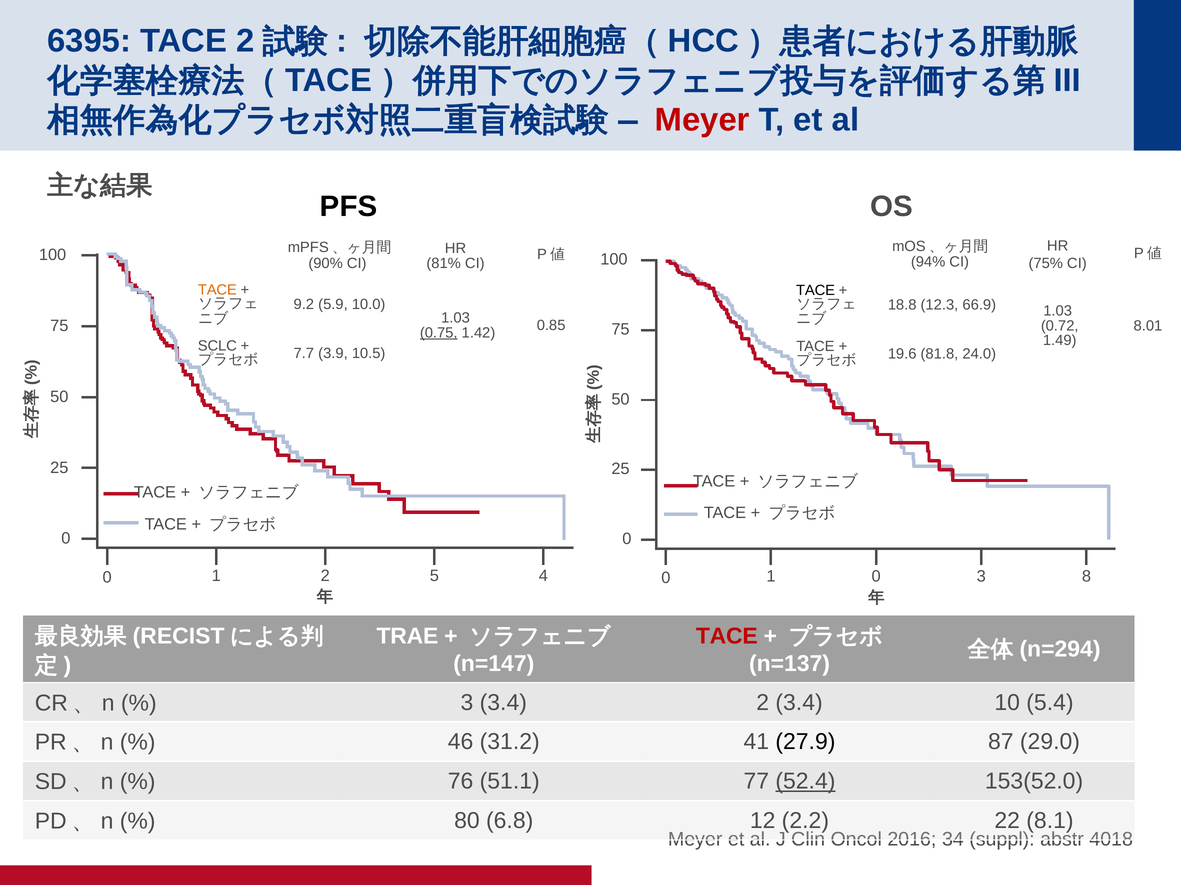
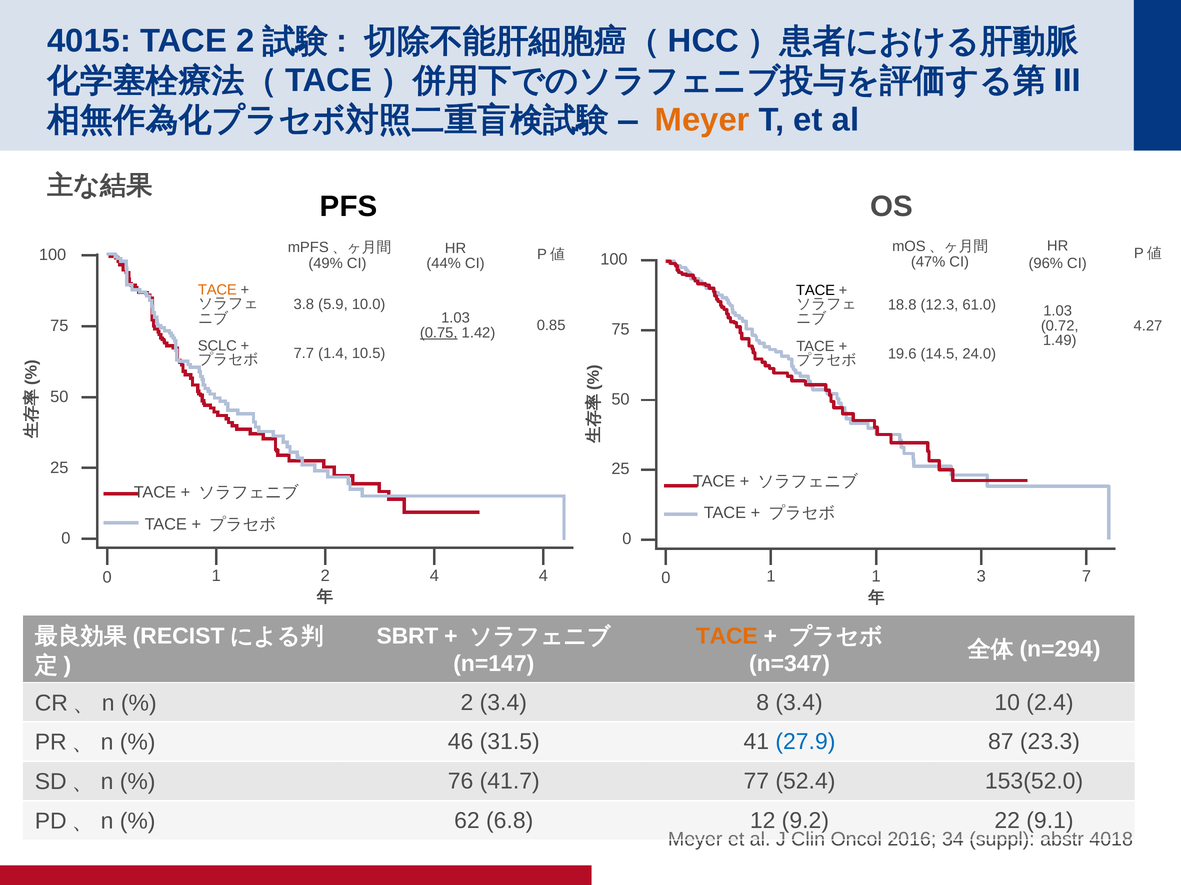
6395: 6395 -> 4015 (89, 41)
Meyer colour: red -> orange (702, 120)
94%: 94% -> 47% (928, 262)
90%: 90% -> 49% (326, 263)
81%: 81% -> 44% (444, 263)
75%: 75% -> 96% (1046, 264)
9.2: 9.2 -> 3.8 (304, 305)
66.9: 66.9 -> 61.0 (979, 305)
8.01: 8.01 -> 4.27 (1148, 326)
3.9: 3.9 -> 1.4 (333, 354)
81.8: 81.8 -> 14.5 (939, 354)
2 5: 5 -> 4 (434, 577)
1 0: 0 -> 1 (876, 577)
8: 8 -> 7 (1086, 577)
TRAE: TRAE -> SBRT (407, 637)
TACE colour: red -> orange (727, 637)
n=137: n=137 -> n=347 (790, 664)
3: 3 -> 2 (467, 703)
3.4 2: 2 -> 8 (763, 703)
5.4: 5.4 -> 2.4 (1050, 703)
31.2: 31.2 -> 31.5 (510, 743)
27.9 colour: black -> blue (805, 743)
29.0: 29.0 -> 23.3 (1050, 743)
51.1: 51.1 -> 41.7 (510, 782)
52.4 underline: present -> none (805, 782)
80: 80 -> 62 (467, 821)
2.2: 2.2 -> 9.2 (805, 821)
8.1: 8.1 -> 9.1 (1050, 821)
